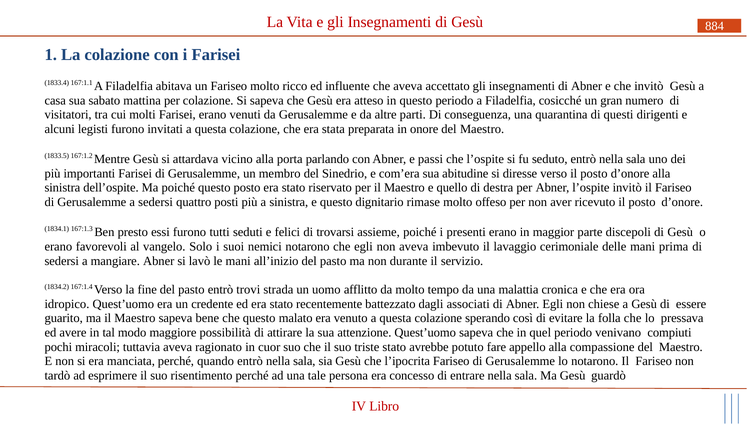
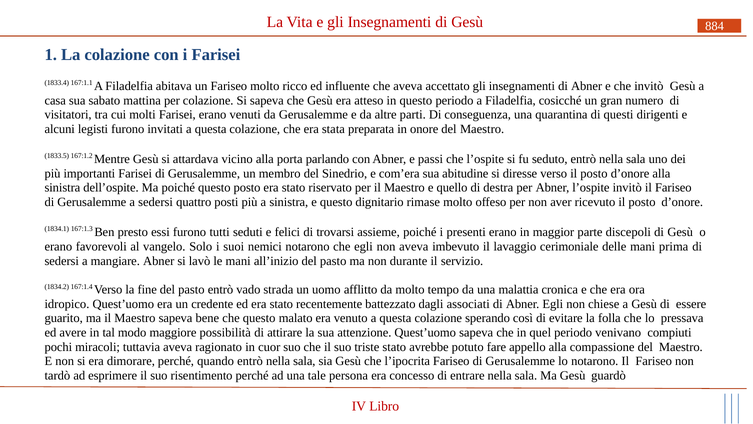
trovi: trovi -> vado (248, 290)
manciata: manciata -> dimorare (131, 361)
